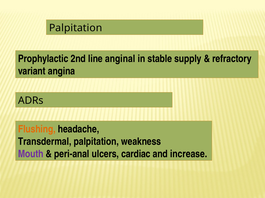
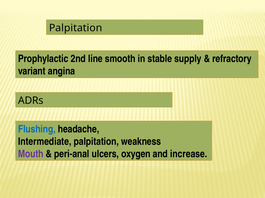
anginal: anginal -> smooth (120, 59)
Flushing colour: orange -> blue (37, 130)
Transdermal: Transdermal -> Intermediate (45, 142)
cardiac: cardiac -> oxygen (136, 154)
